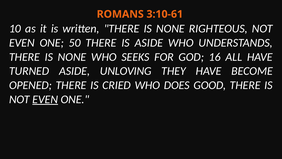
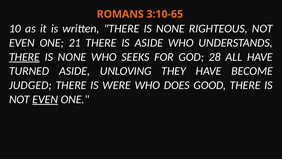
3:10-61: 3:10-61 -> 3:10-65 (165, 14)
50: 50 -> 21 (75, 43)
THERE underline: none -> present (24, 57)
16: 16 -> 28 (215, 57)
OPENED: OPENED -> JUDGED (30, 85)
CRIED: CRIED -> WERE (117, 85)
